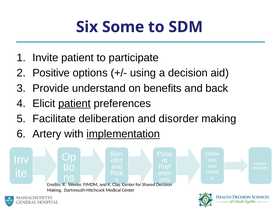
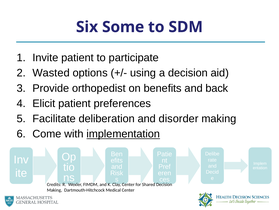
Positive: Positive -> Wasted (51, 73)
understand: understand -> orthopedist (99, 88)
patient underline: present -> none (75, 103)
Artery: Artery -> Come (47, 134)
